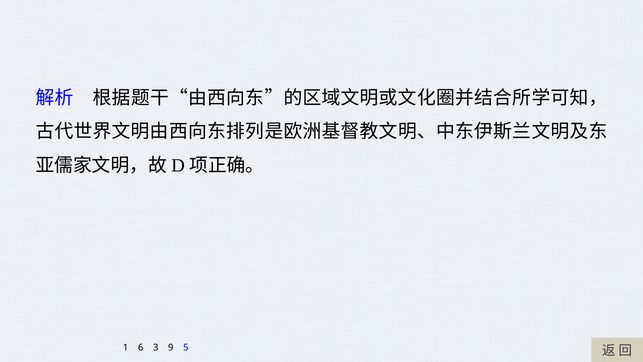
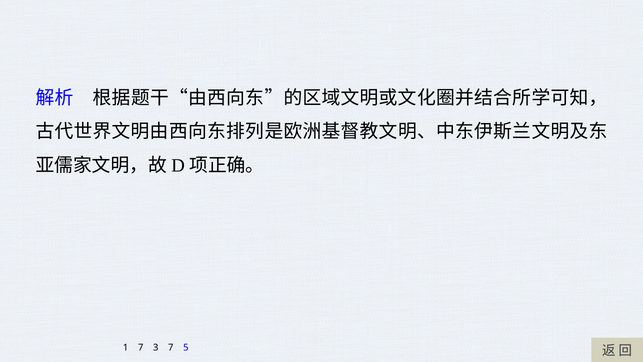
1 6: 6 -> 7 (141, 348)
3 9: 9 -> 7 (171, 348)
